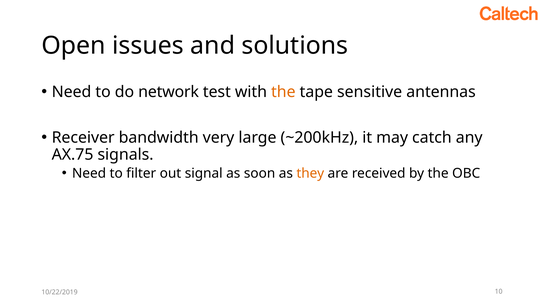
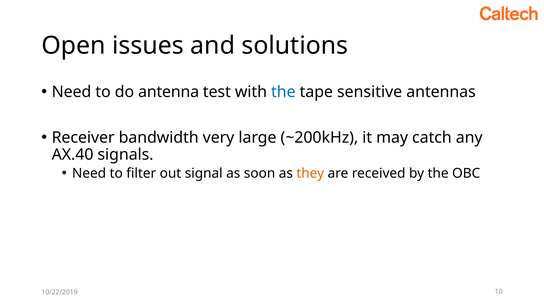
network: network -> antenna (169, 92)
the colour: orange -> blue (283, 92)
AX.75: AX.75 -> AX.40 (73, 155)
